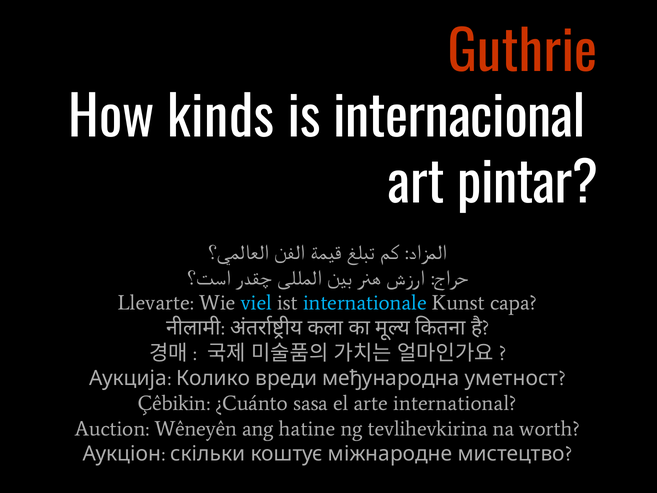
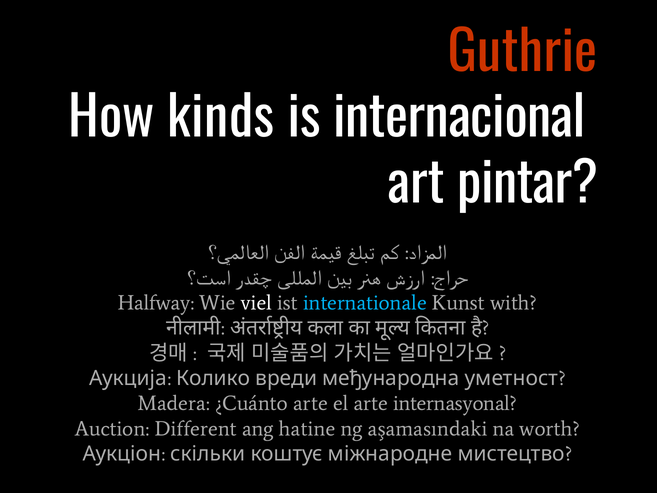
Llevarte: Llevarte -> Halfway (156, 303)
viel colour: light blue -> white (256, 303)
capa: capa -> with (513, 303)
Çêbikin: Çêbikin -> Madera (174, 403)
¿Cuánto sasa: sasa -> arte (310, 403)
international: international -> internasyonal (455, 403)
Wêneyên: Wêneyên -> Different (196, 429)
tevlihevkirina: tevlihevkirina -> aşamasındaki (428, 429)
